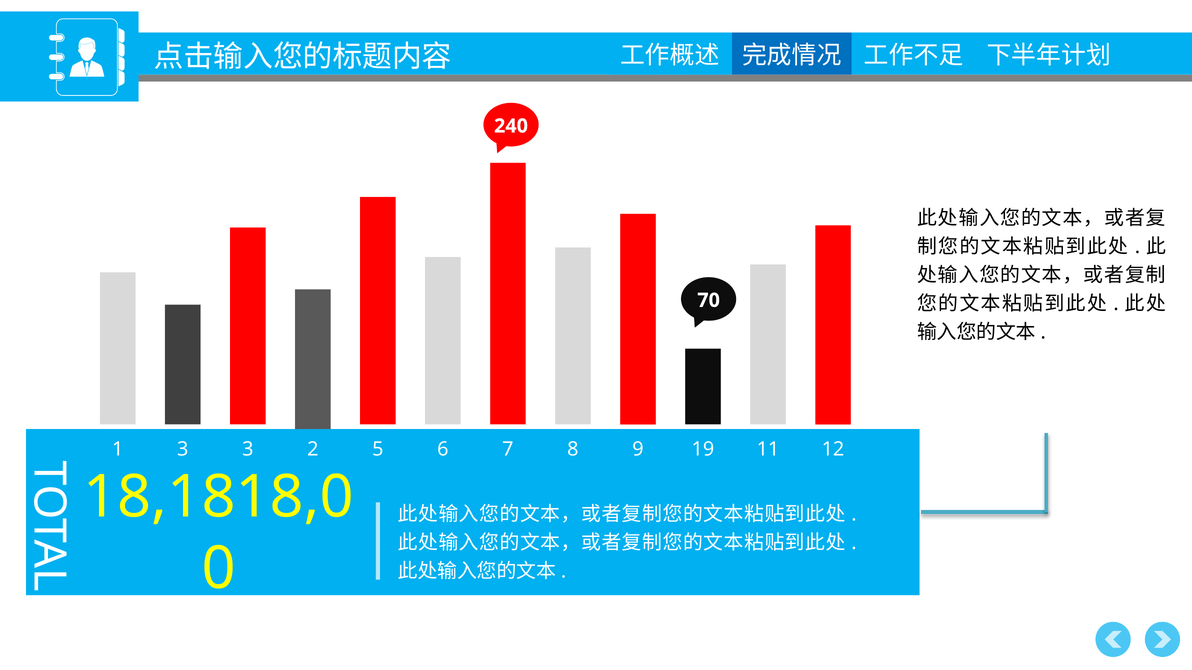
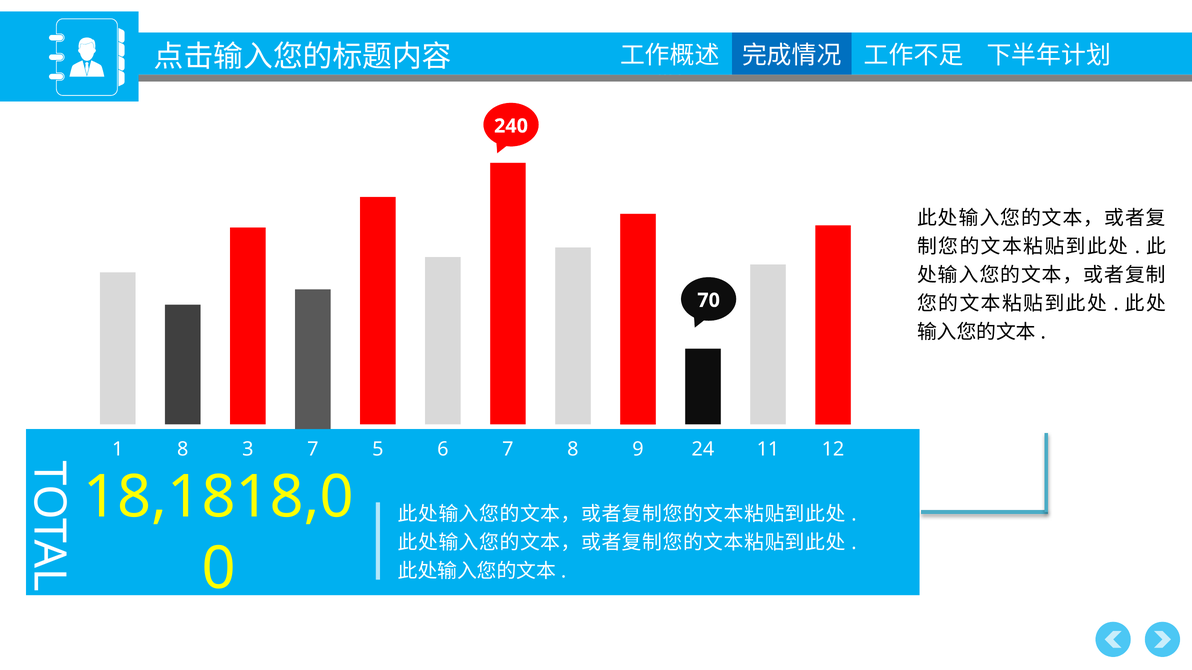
1 3: 3 -> 8 (183, 449)
3 2: 2 -> 7 (313, 449)
19: 19 -> 24 (703, 449)
